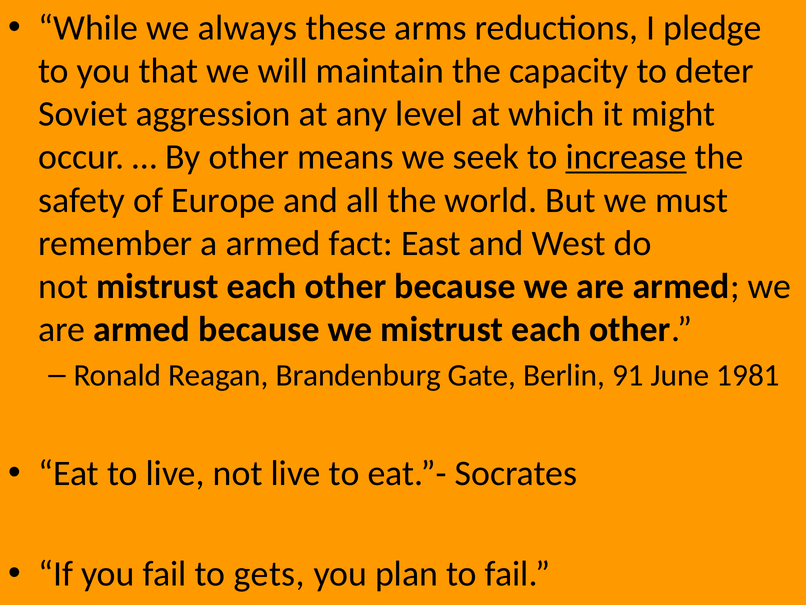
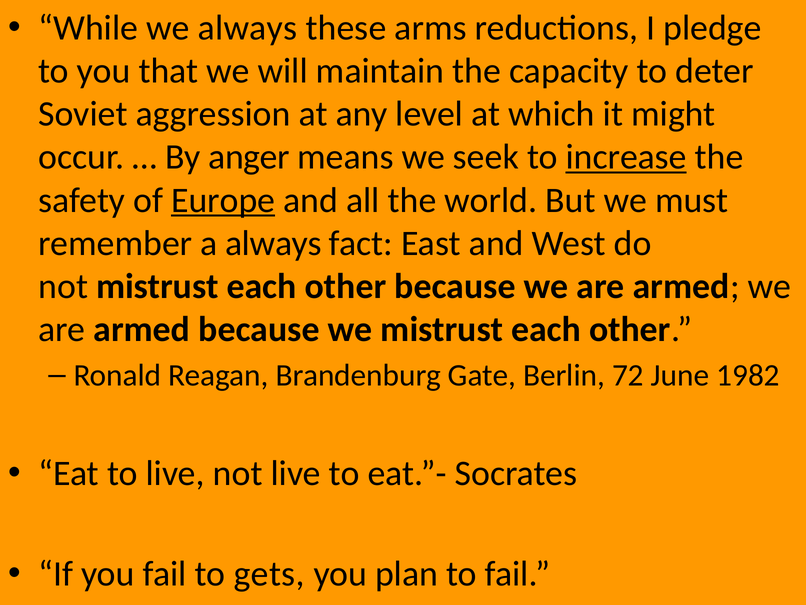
By other: other -> anger (249, 157)
Europe underline: none -> present (223, 200)
a armed: armed -> always (273, 243)
91: 91 -> 72 (628, 375)
1981: 1981 -> 1982 (748, 375)
